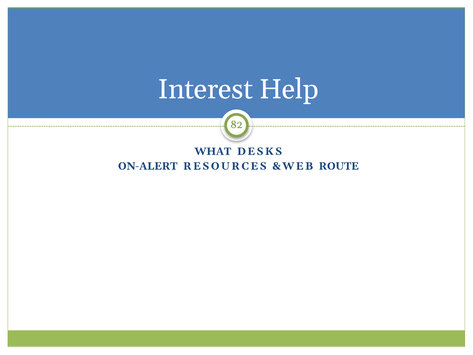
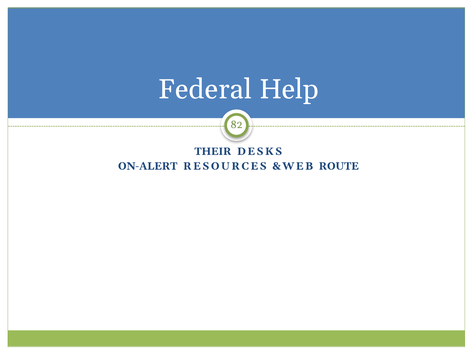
Interest: Interest -> Federal (205, 89)
WHAT: WHAT -> THEIR (213, 151)
